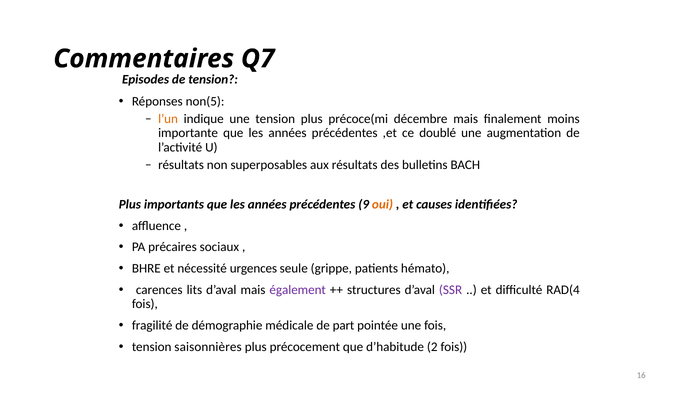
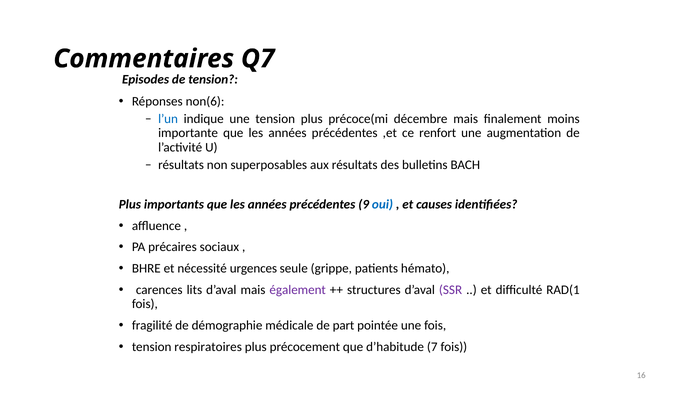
non(5: non(5 -> non(6 (205, 101)
l’un colour: orange -> blue (168, 119)
doublé: doublé -> renfort (438, 133)
oui colour: orange -> blue (383, 204)
RAD(4: RAD(4 -> RAD(1 (563, 290)
saisonnières: saisonnières -> respiratoires (208, 347)
2: 2 -> 7 (432, 347)
